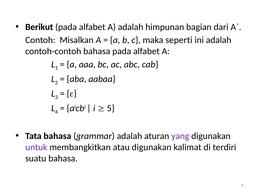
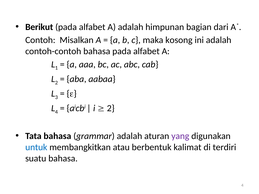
seperti: seperti -> kosong (179, 40)
5: 5 -> 2 (111, 108)
untuk colour: purple -> blue (36, 147)
atau digunakan: digunakan -> berbentuk (152, 147)
